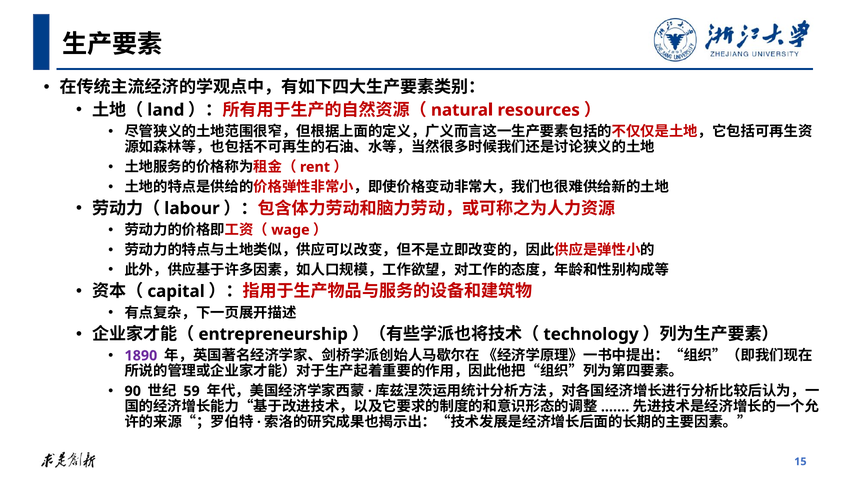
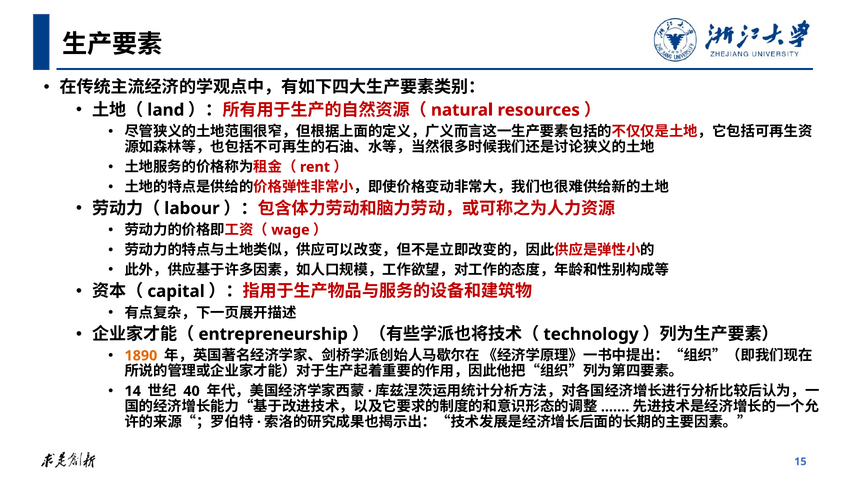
1890 colour: purple -> orange (141, 356)
90: 90 -> 14 (133, 391)
59: 59 -> 40 (192, 391)
